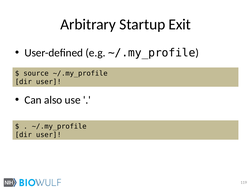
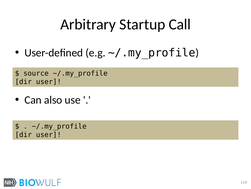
Exit: Exit -> Call (180, 24)
